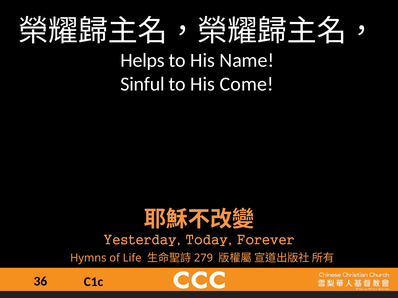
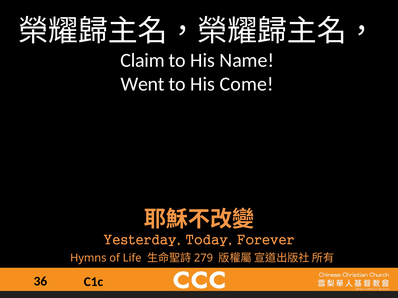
Helps: Helps -> Claim (143, 60)
Sinful: Sinful -> Went (143, 84)
